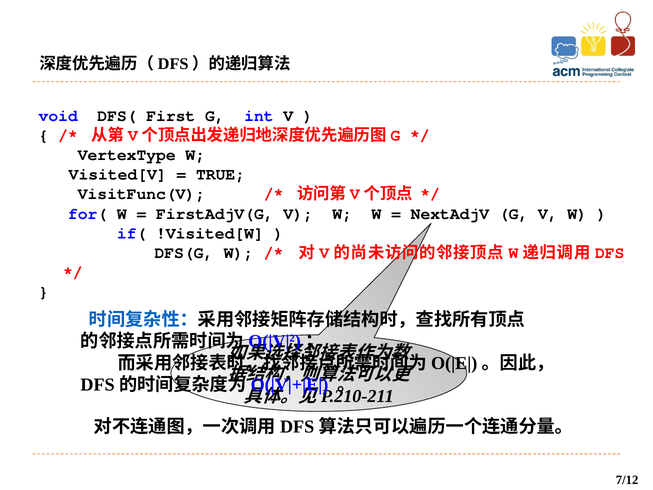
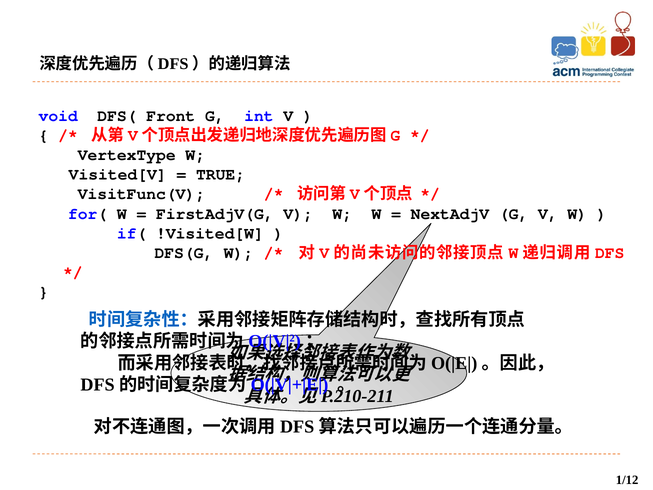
First: First -> Front (171, 116)
7/12: 7/12 -> 1/12 (627, 480)
